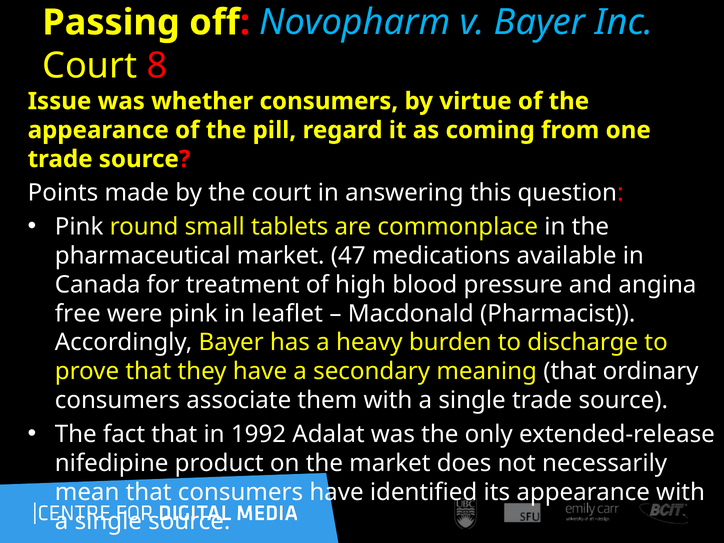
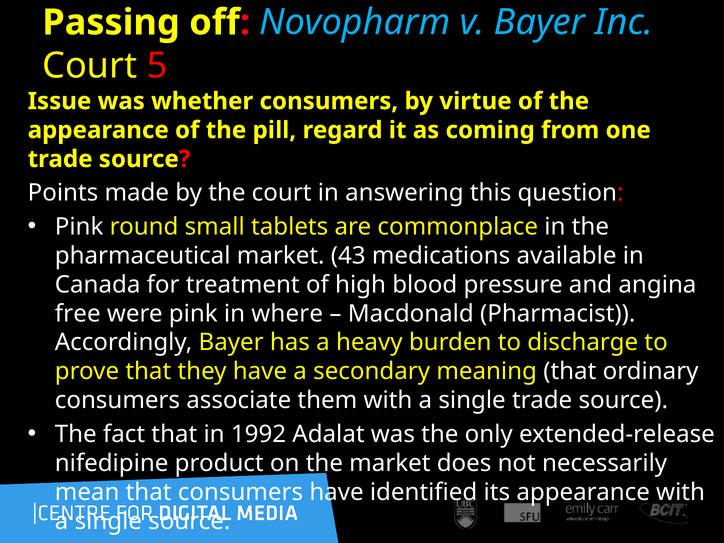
8: 8 -> 5 (157, 66)
47: 47 -> 43 (348, 256)
leaflet: leaflet -> where (287, 314)
